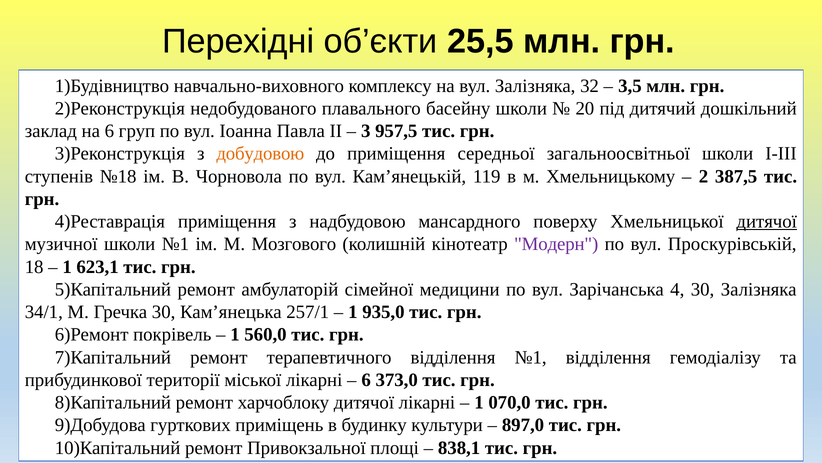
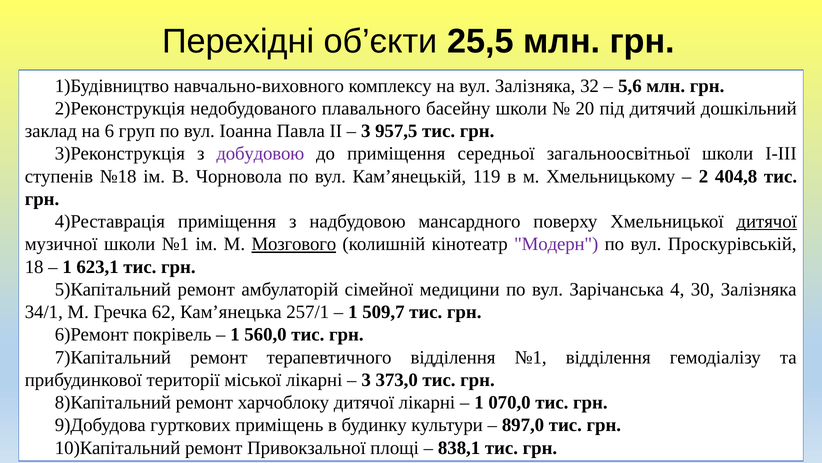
3,5: 3,5 -> 5,6 (630, 86)
добудовою colour: orange -> purple (260, 153)
387,5: 387,5 -> 404,8 (736, 176)
Мозгового underline: none -> present (294, 244)
Гречка 30: 30 -> 62 (164, 312)
935,0: 935,0 -> 509,7 (383, 312)
6: 6 -> 3 (366, 379)
